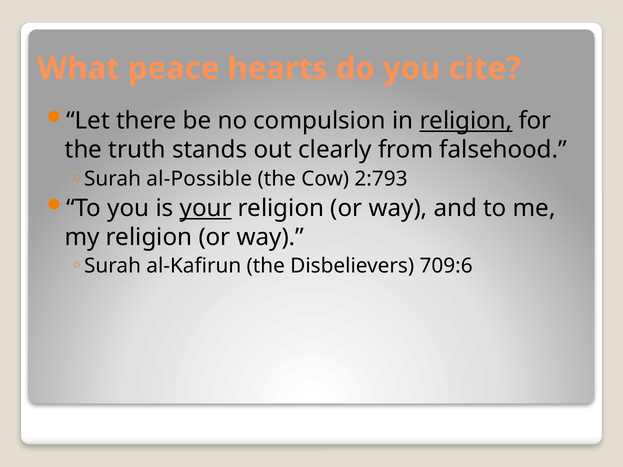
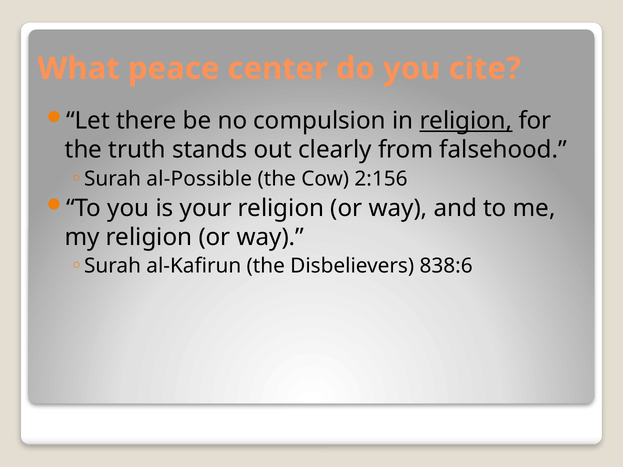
hearts: hearts -> center (278, 69)
2:793: 2:793 -> 2:156 (381, 179)
your underline: present -> none (206, 208)
709:6: 709:6 -> 838:6 (446, 266)
